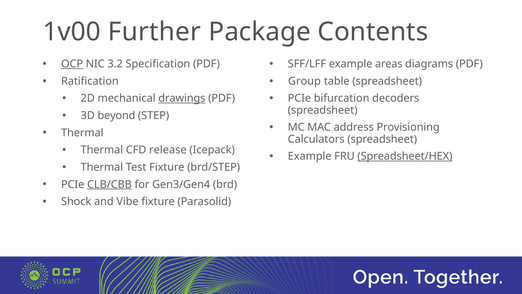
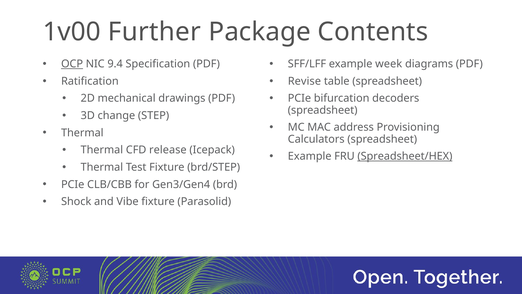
3.2: 3.2 -> 9.4 (115, 64)
areas: areas -> week (389, 64)
Group: Group -> Revise (304, 81)
drawings underline: present -> none (182, 98)
beyond: beyond -> change (116, 115)
CLB/CBB underline: present -> none (109, 184)
